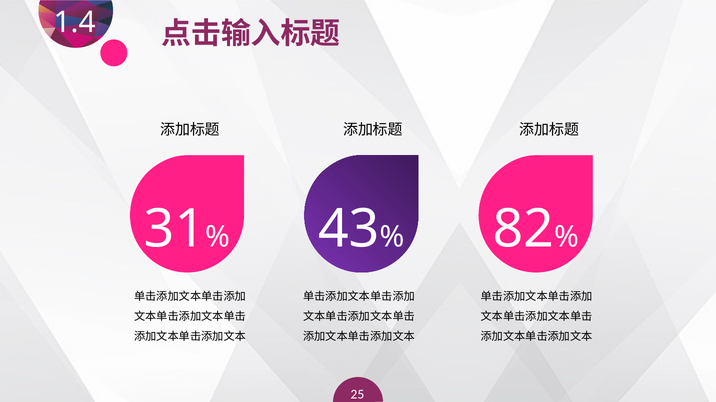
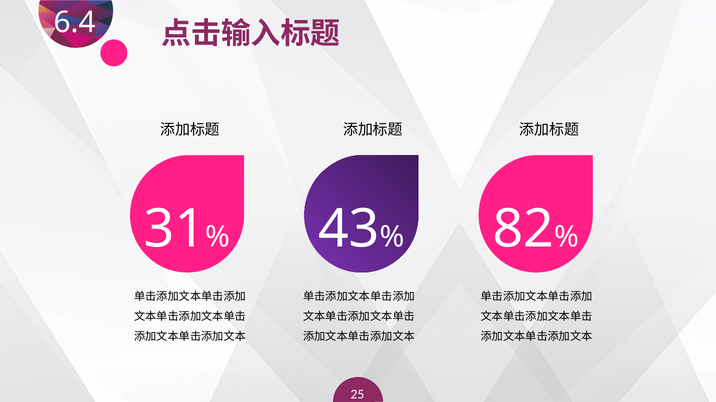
1.4: 1.4 -> 6.4 (75, 22)
